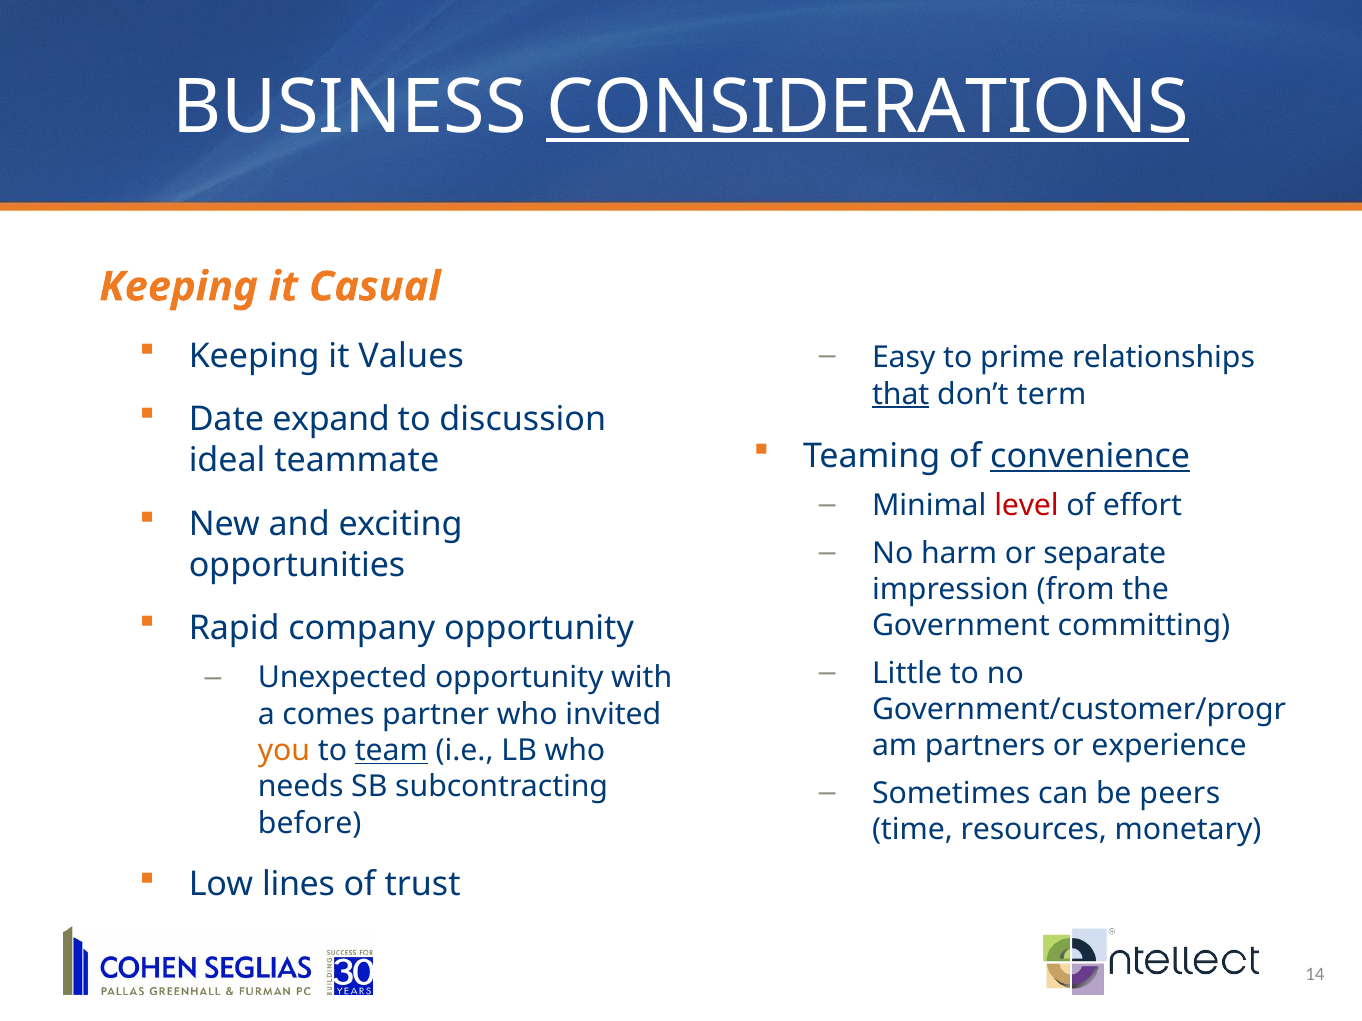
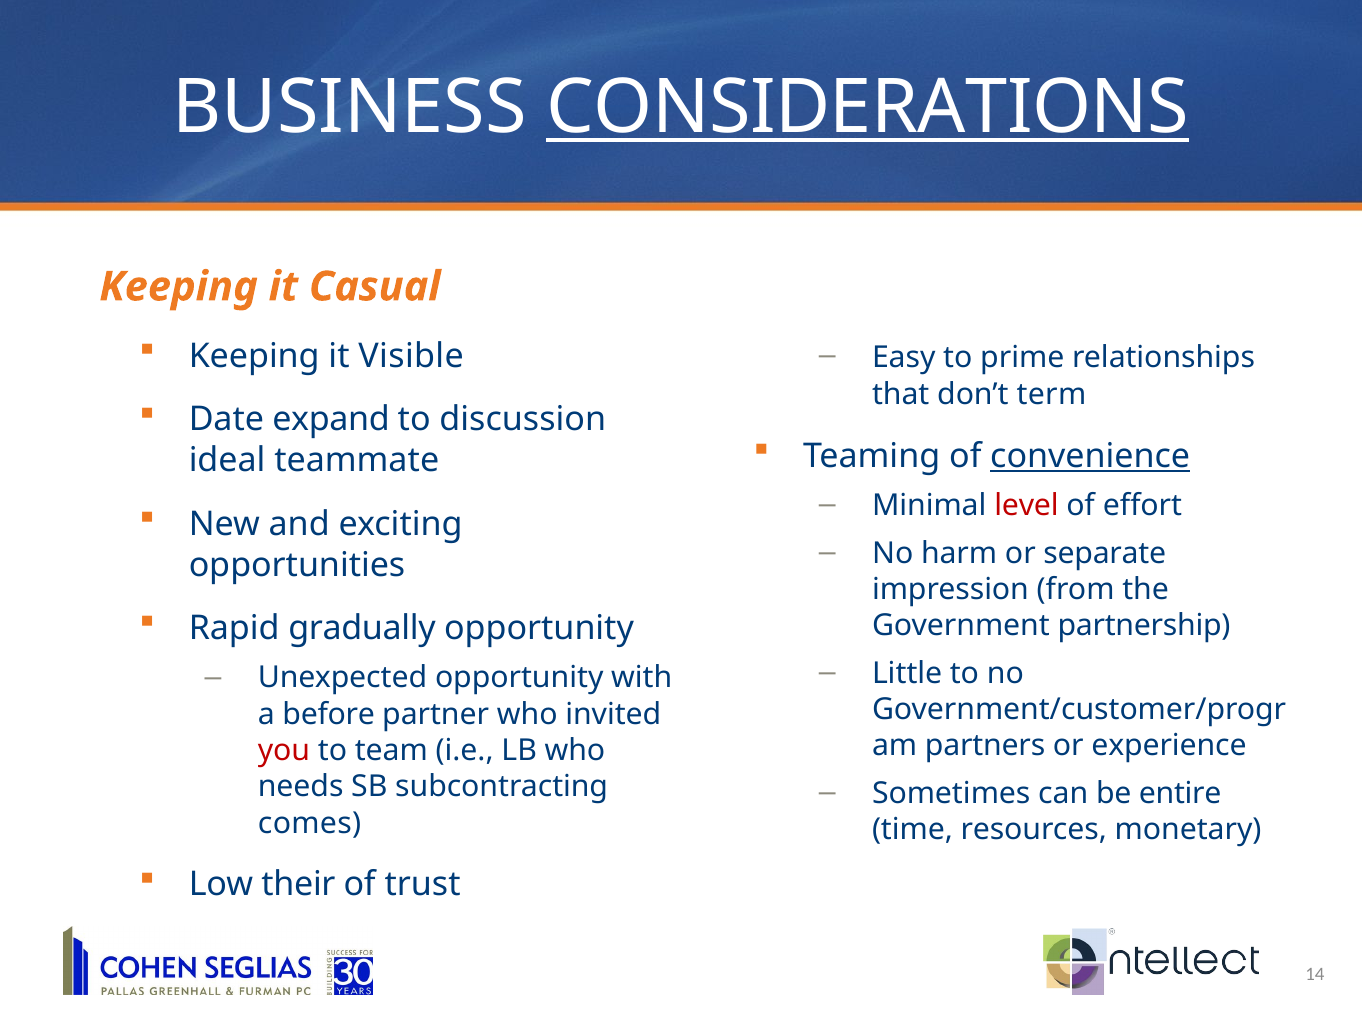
Values: Values -> Visible (411, 356)
that underline: present -> none (901, 395)
company: company -> gradually (362, 629)
committing: committing -> partnership (1144, 626)
comes: comes -> before (329, 715)
you colour: orange -> red (284, 751)
team underline: present -> none (391, 751)
peers: peers -> entire (1180, 794)
before: before -> comes (310, 824)
lines: lines -> their (299, 885)
